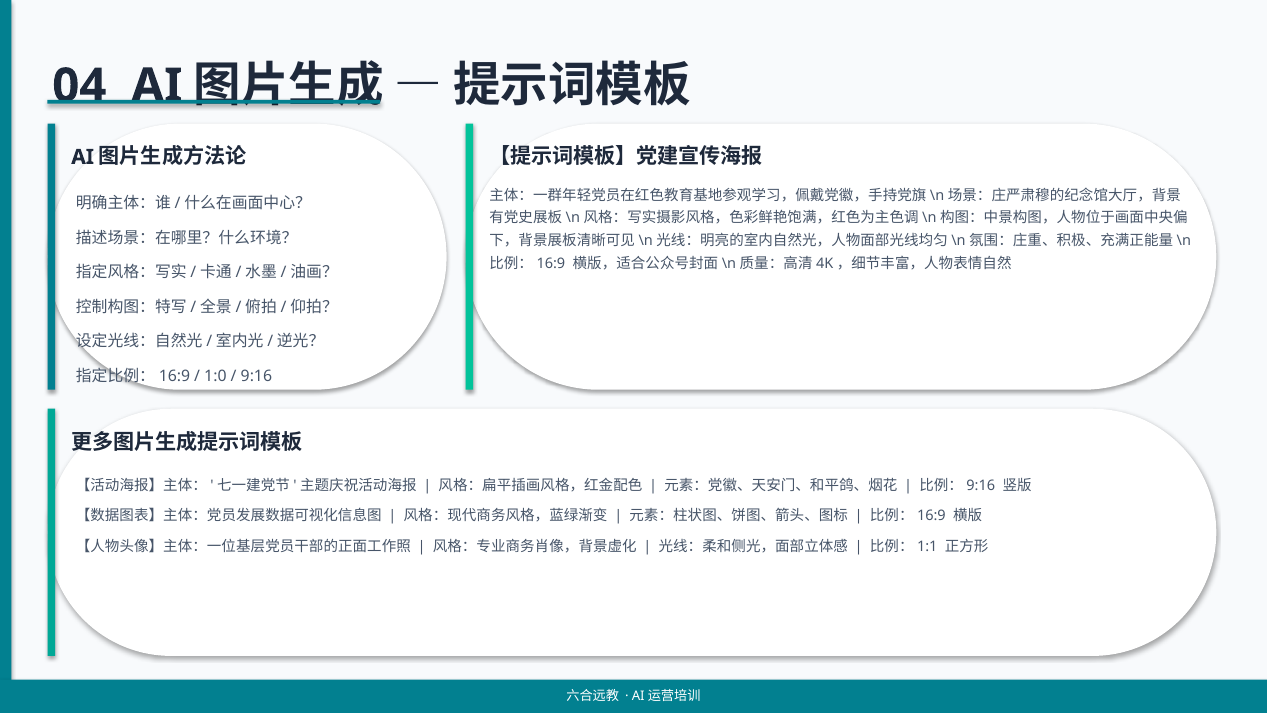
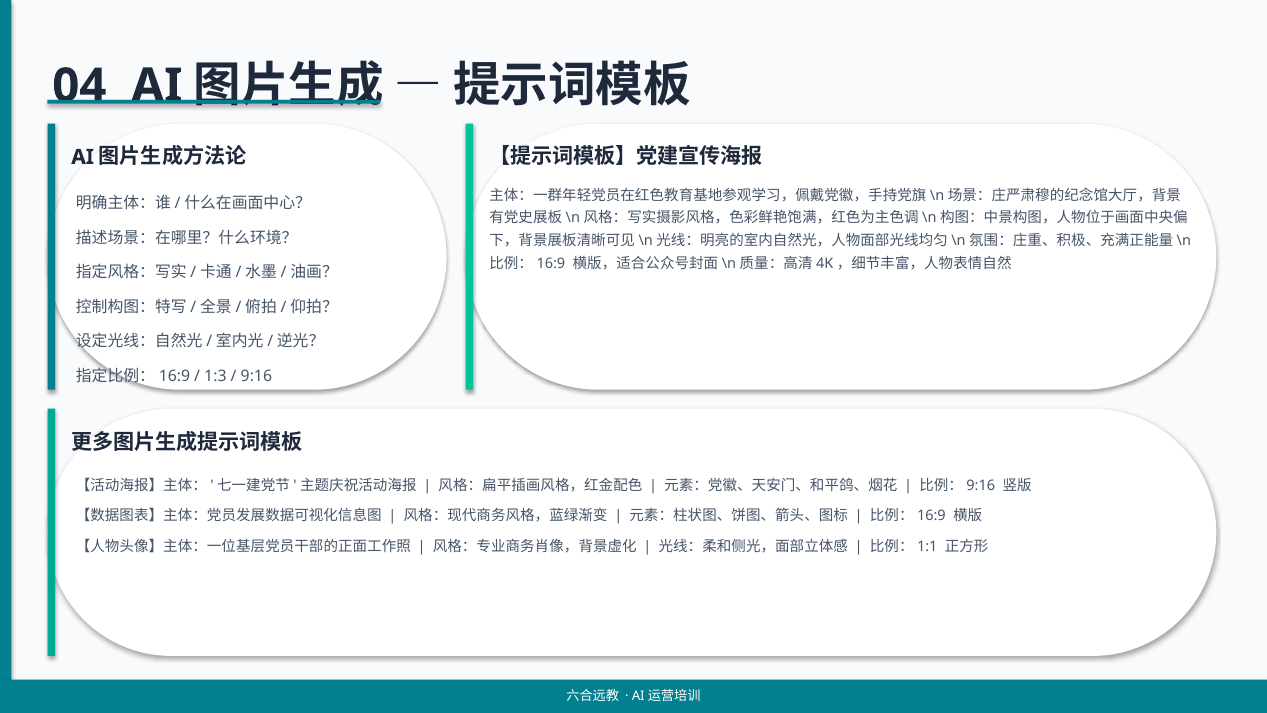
1:0: 1:0 -> 1:3 (215, 376)
